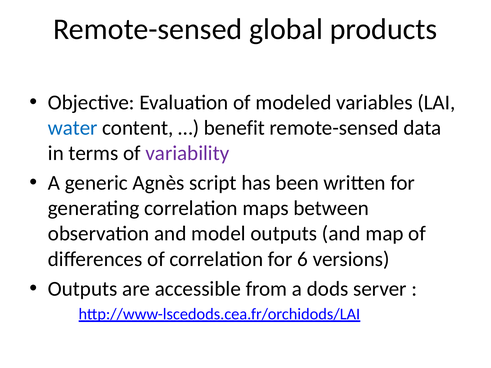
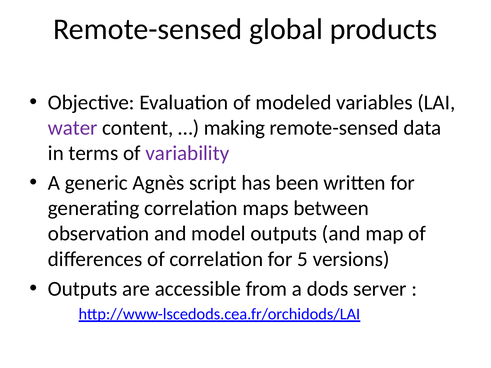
water colour: blue -> purple (73, 128)
benefit: benefit -> making (234, 128)
6: 6 -> 5 (303, 259)
